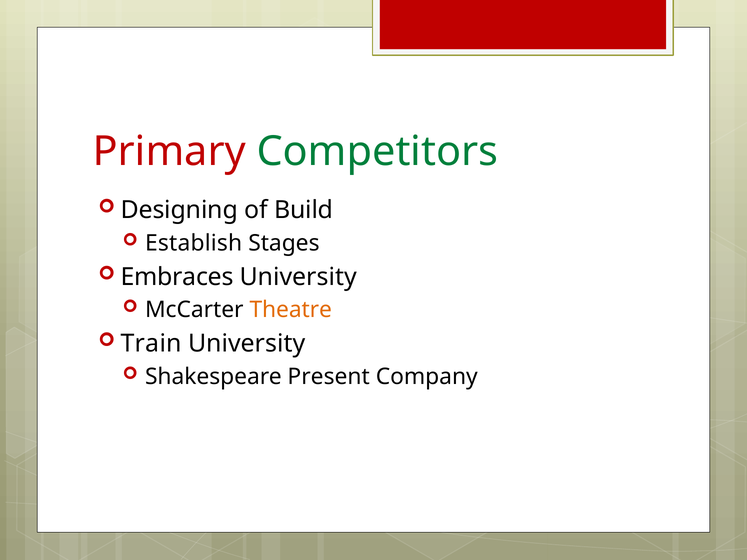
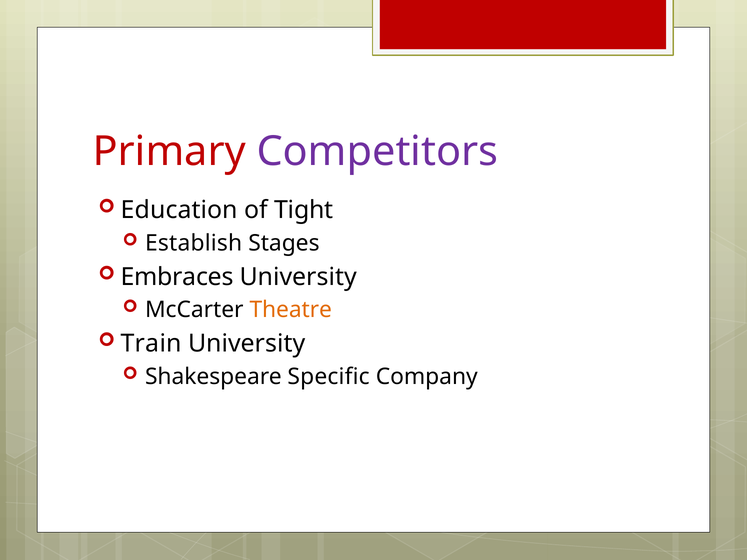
Competitors colour: green -> purple (377, 152)
Designing: Designing -> Education (179, 210)
Build: Build -> Tight (304, 210)
Present: Present -> Specific (329, 377)
